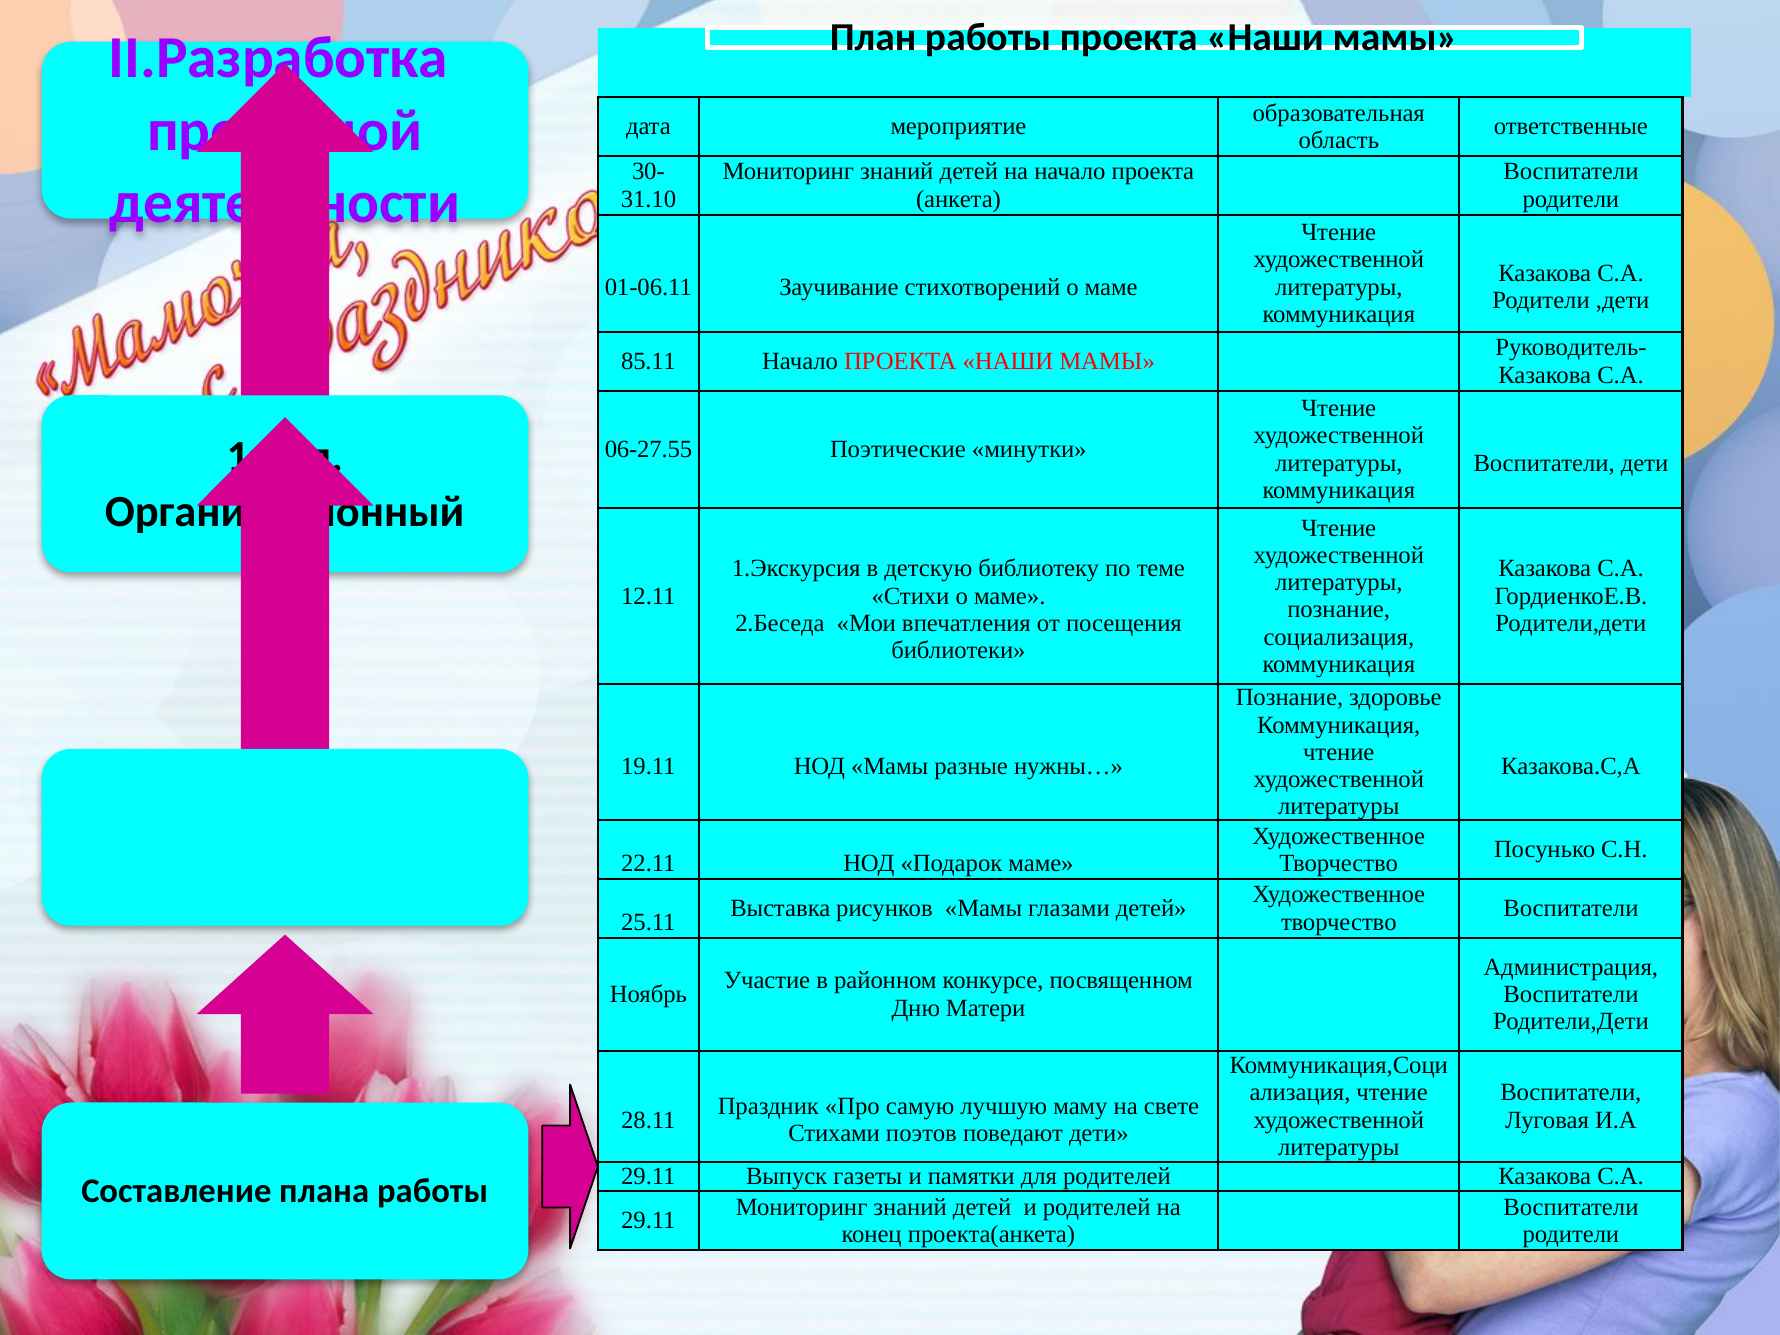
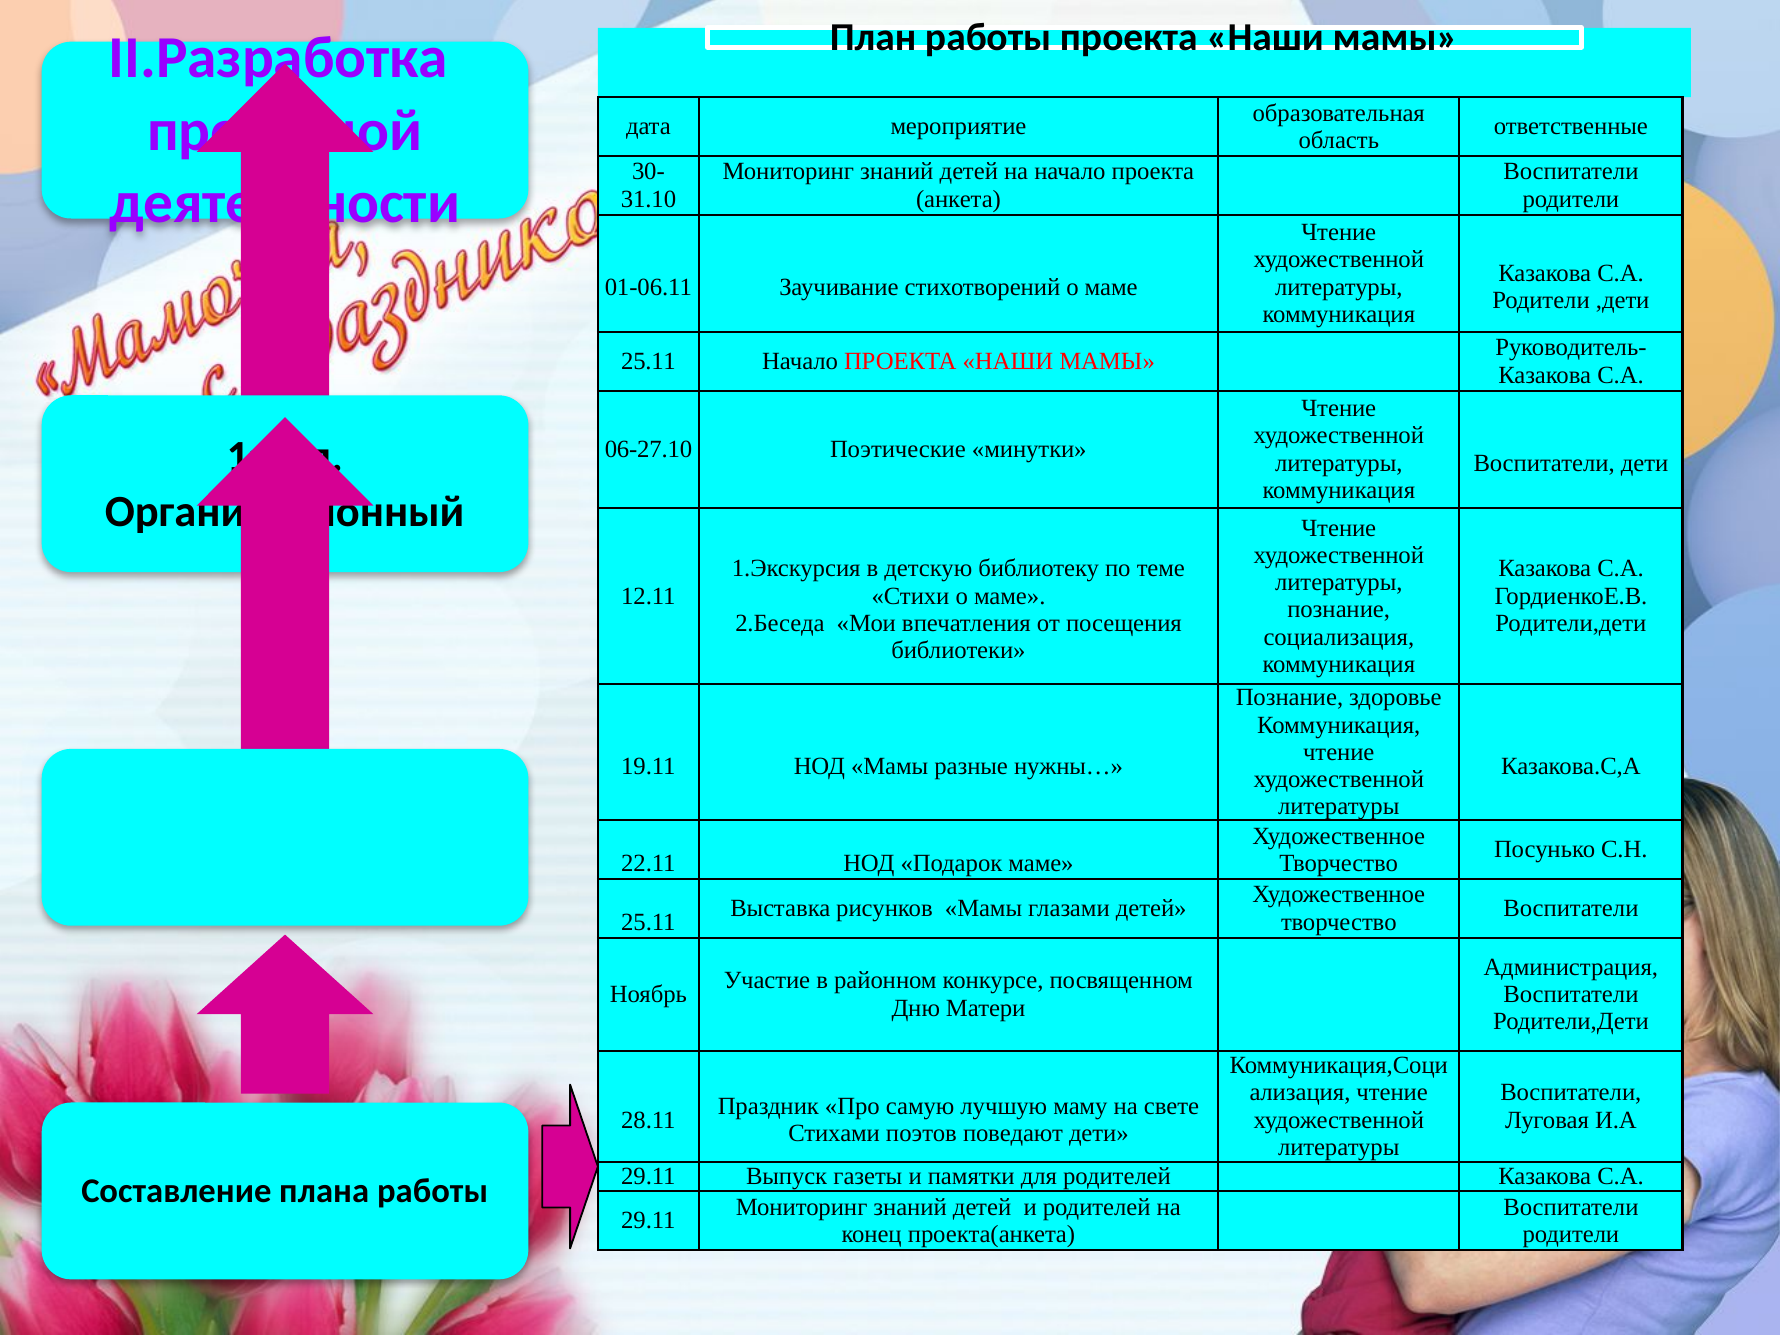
85.11: 85.11 -> 25.11 (649, 361)
06-27.55: 06-27.55 -> 06-27.10 (648, 449)
